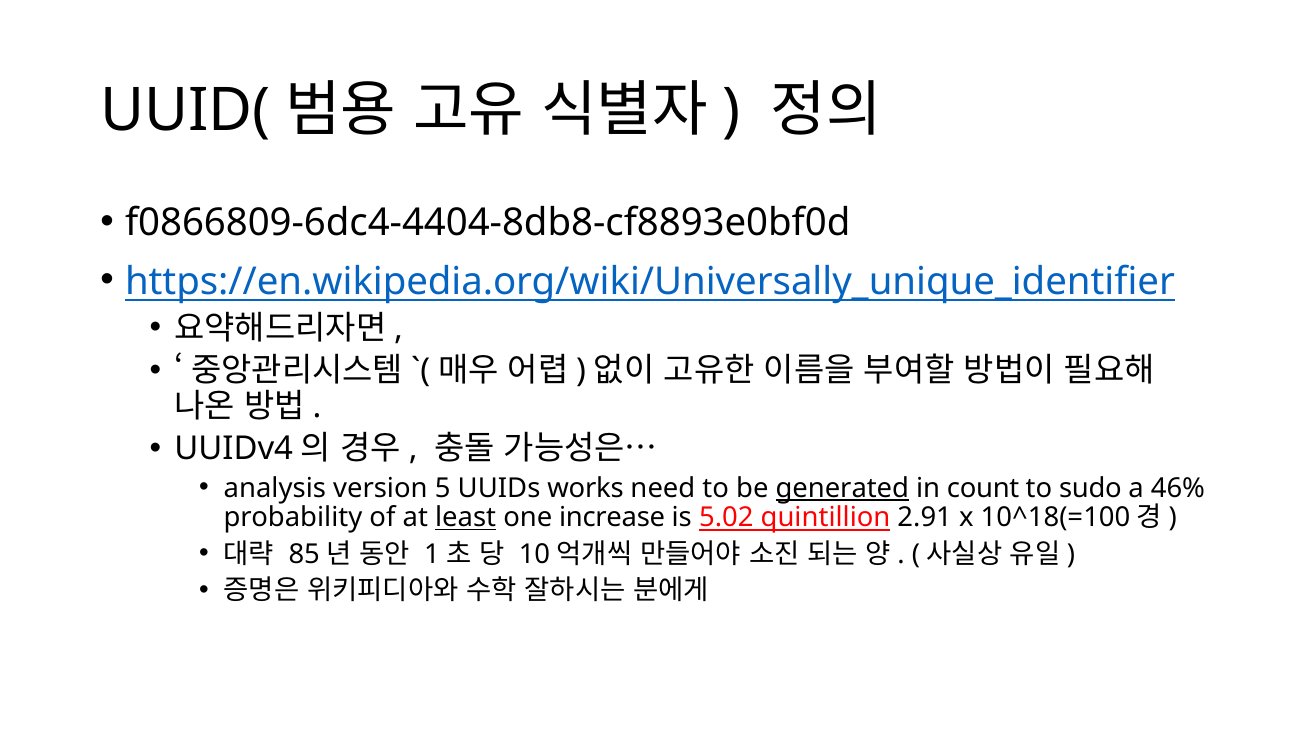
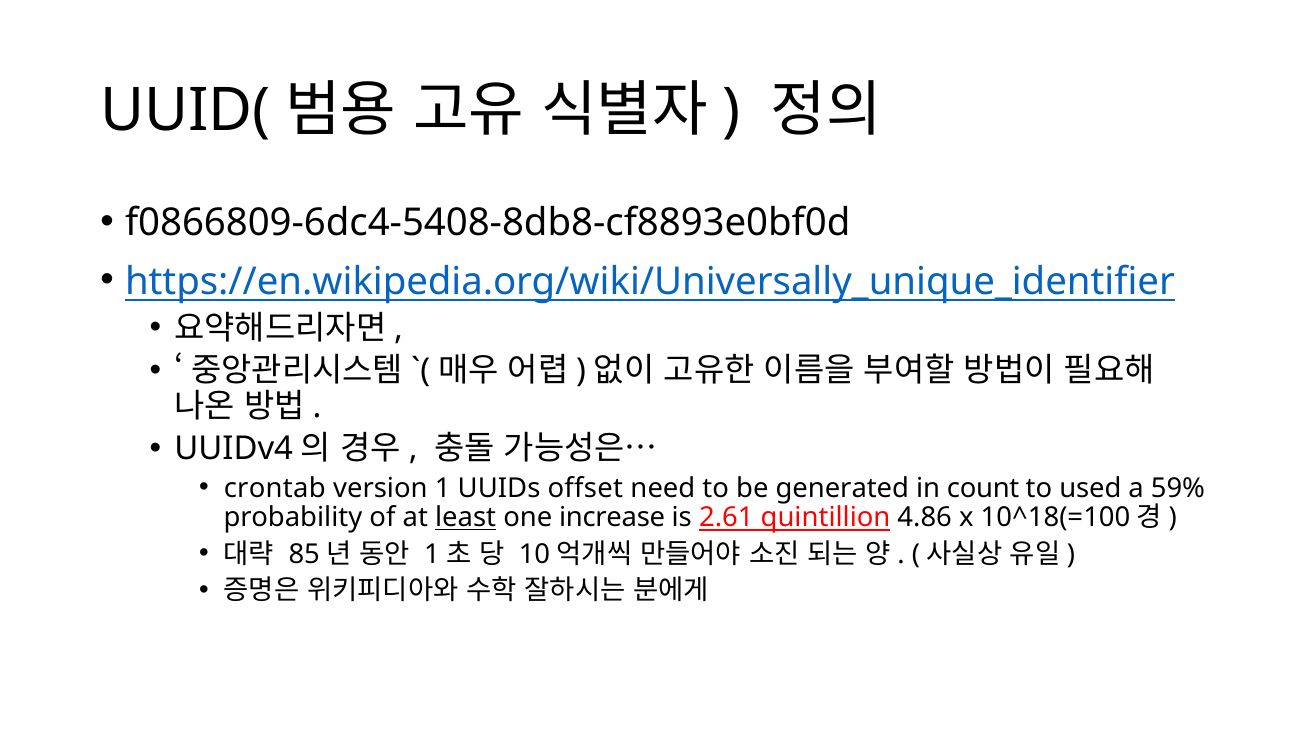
f0866809-6dc4-4404-8db8-cf8893e0bf0d: f0866809-6dc4-4404-8db8-cf8893e0bf0d -> f0866809-6dc4-5408-8db8-cf8893e0bf0d (488, 222)
analysis: analysis -> crontab (275, 488)
version 5: 5 -> 1 (443, 488)
works: works -> offset (585, 488)
generated underline: present -> none (842, 488)
sudo: sudo -> used (1090, 488)
46%: 46% -> 59% (1178, 488)
5.02: 5.02 -> 2.61 (726, 518)
2.91: 2.91 -> 4.86 (925, 518)
